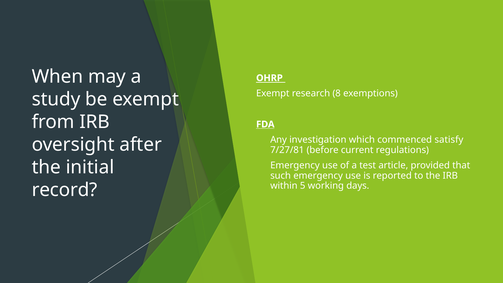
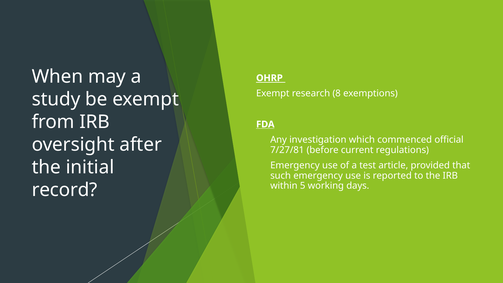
satisfy: satisfy -> official (449, 140)
